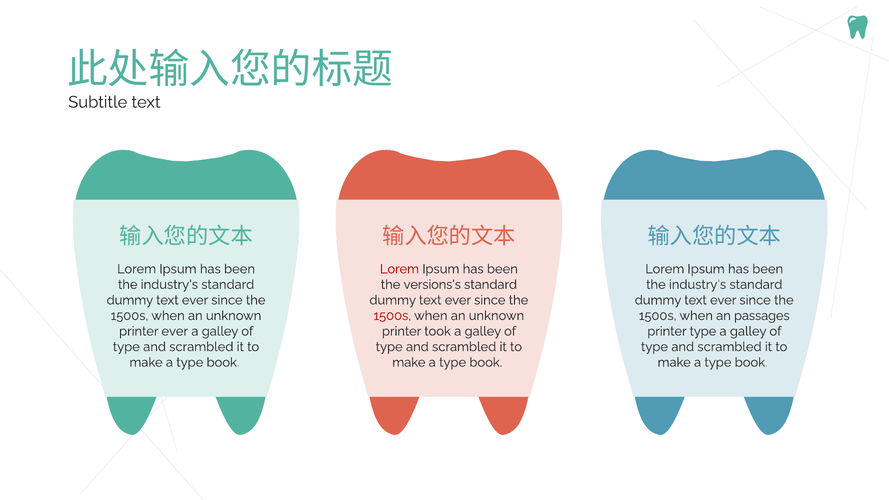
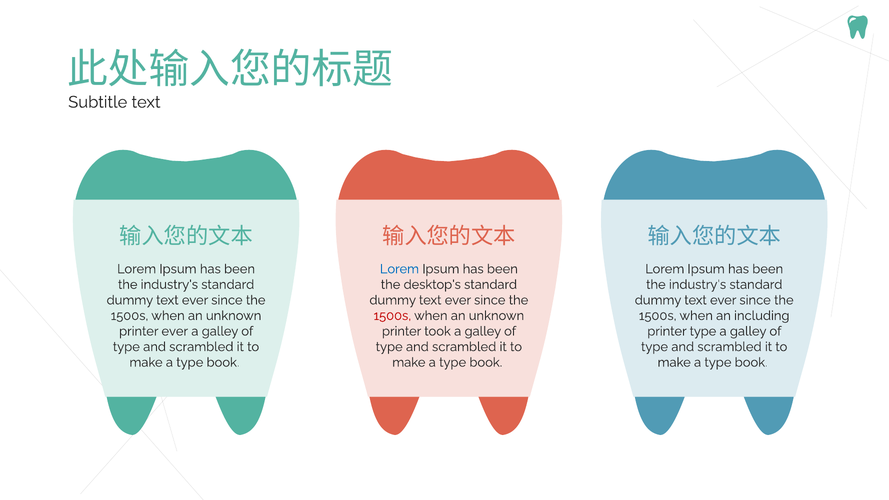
Lorem colour: red -> blue (399, 269)
versions's: versions's -> desktop's (432, 285)
passages: passages -> including (762, 316)
